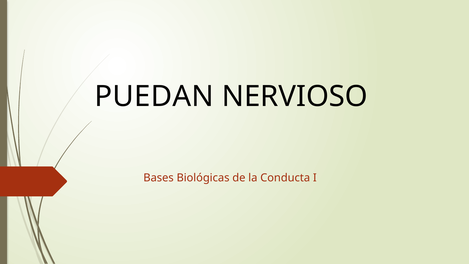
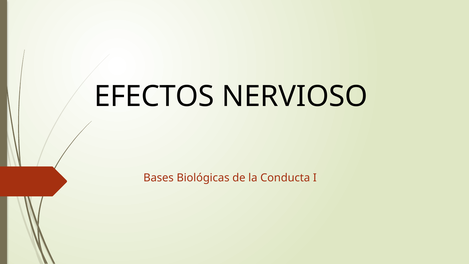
PUEDAN: PUEDAN -> EFECTOS (154, 96)
